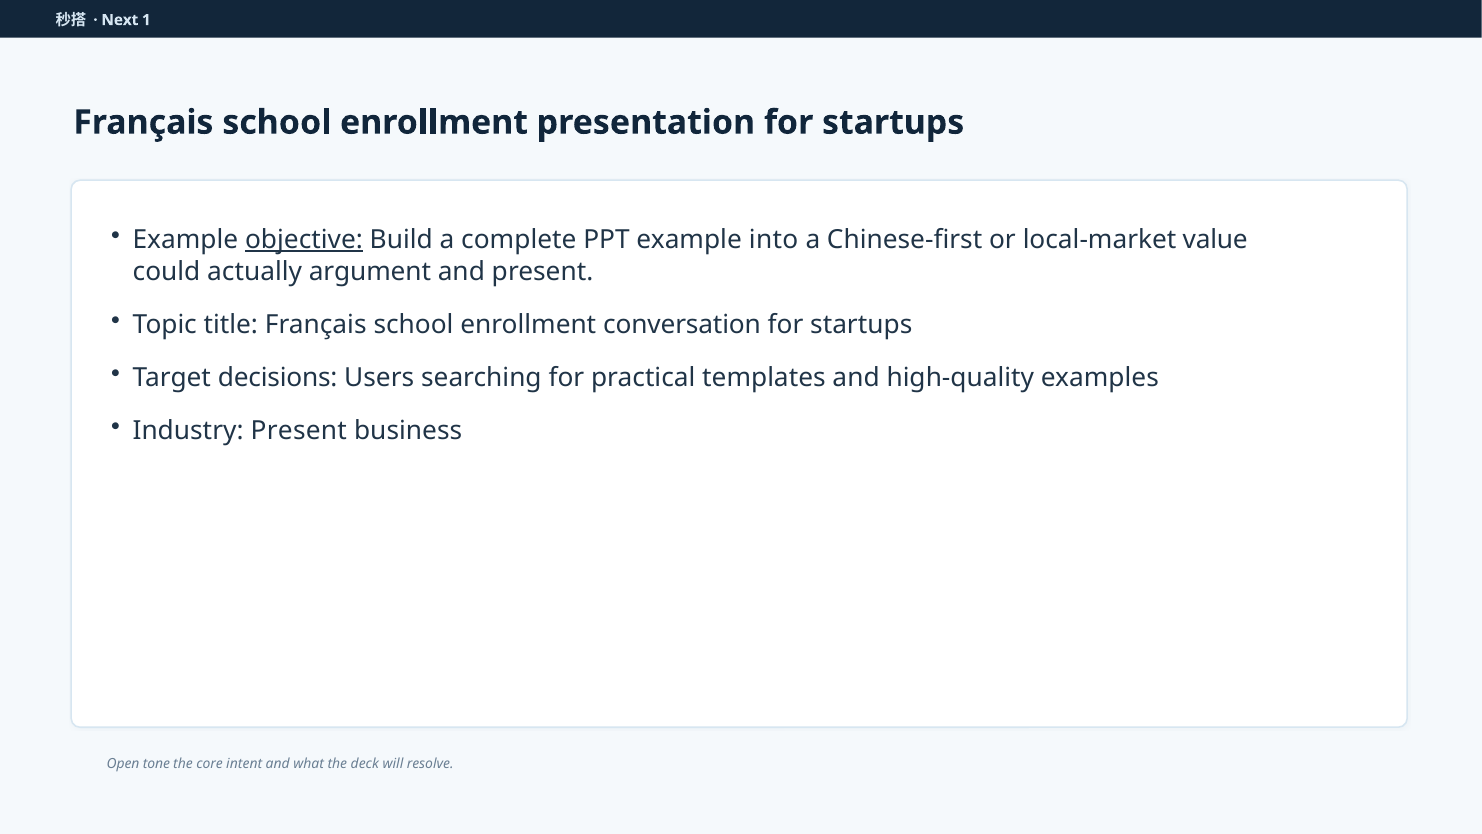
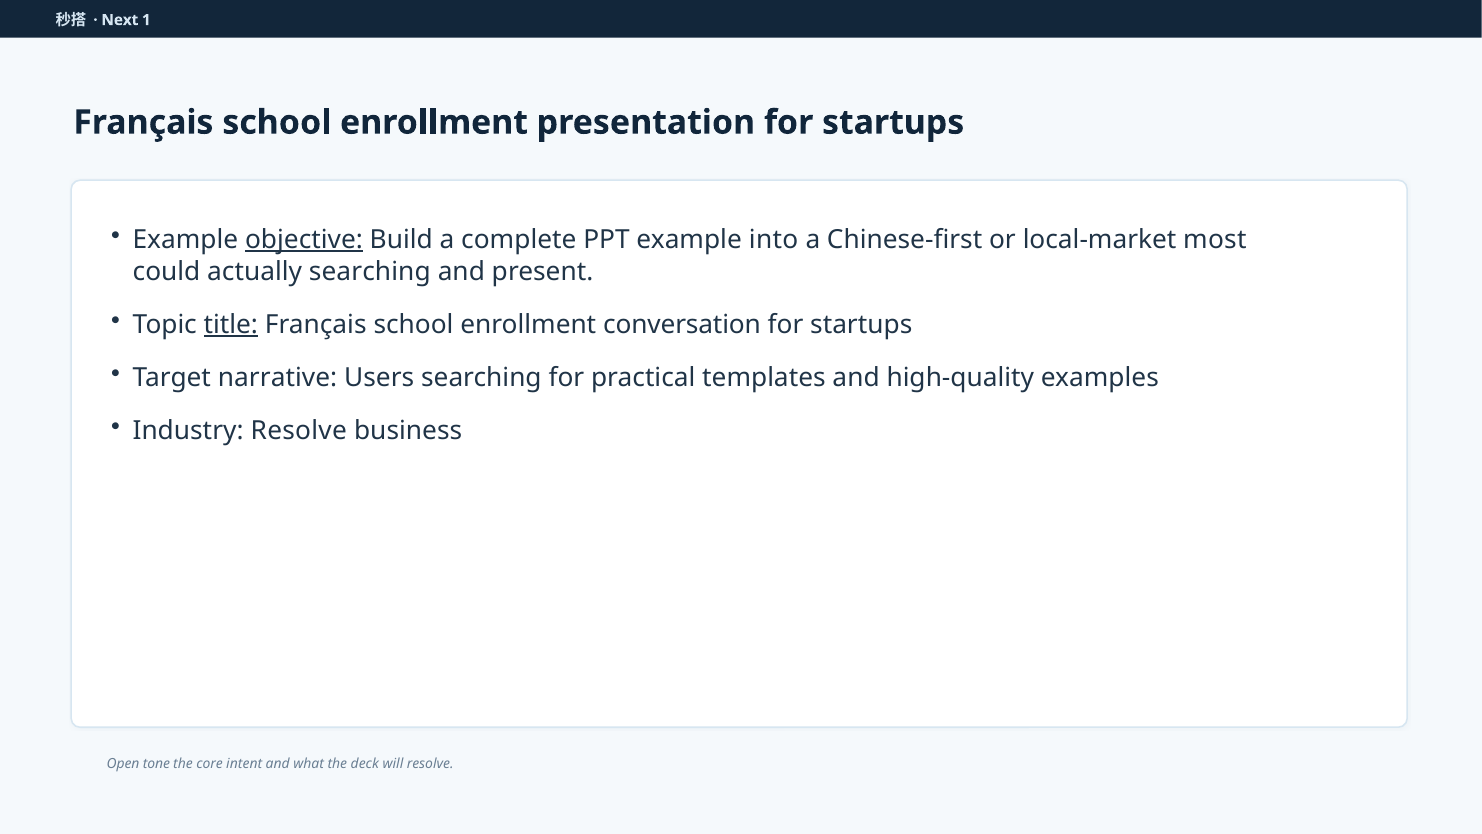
value: value -> most (1215, 240)
actually argument: argument -> searching (370, 271)
title underline: none -> present (231, 324)
decisions: decisions -> narrative (278, 378)
Industry Present: Present -> Resolve (299, 431)
